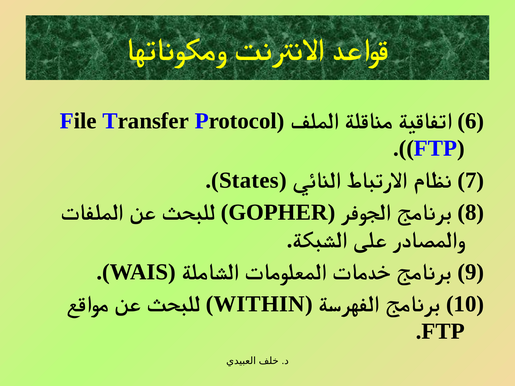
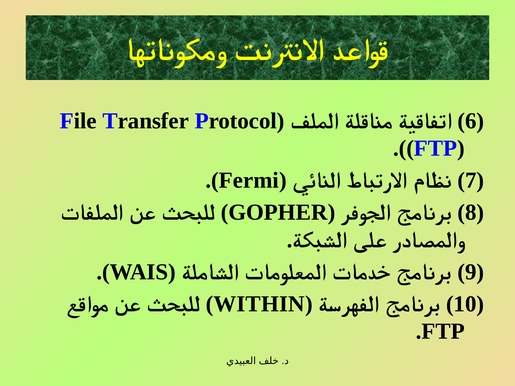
States: States -> Fermi (249, 180)
